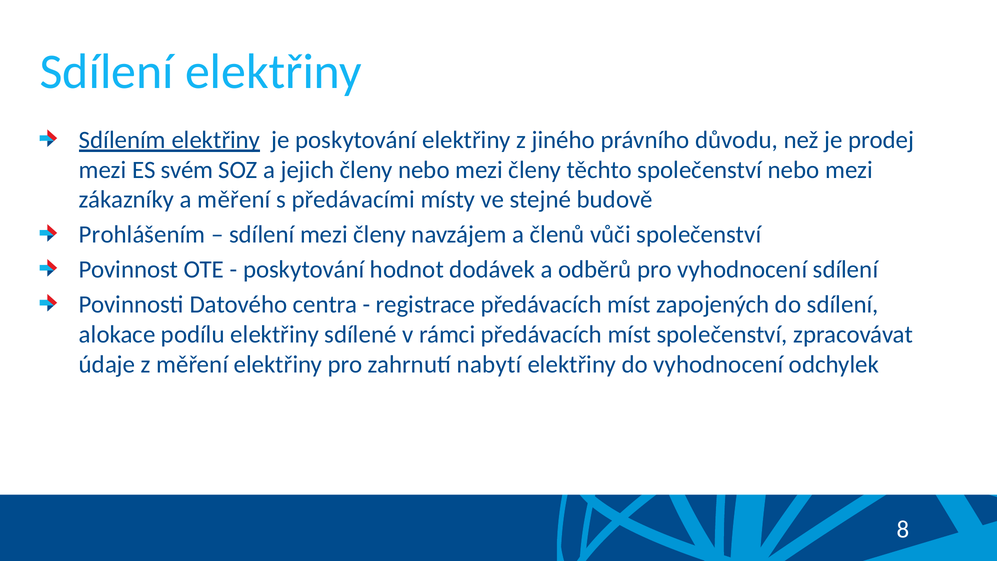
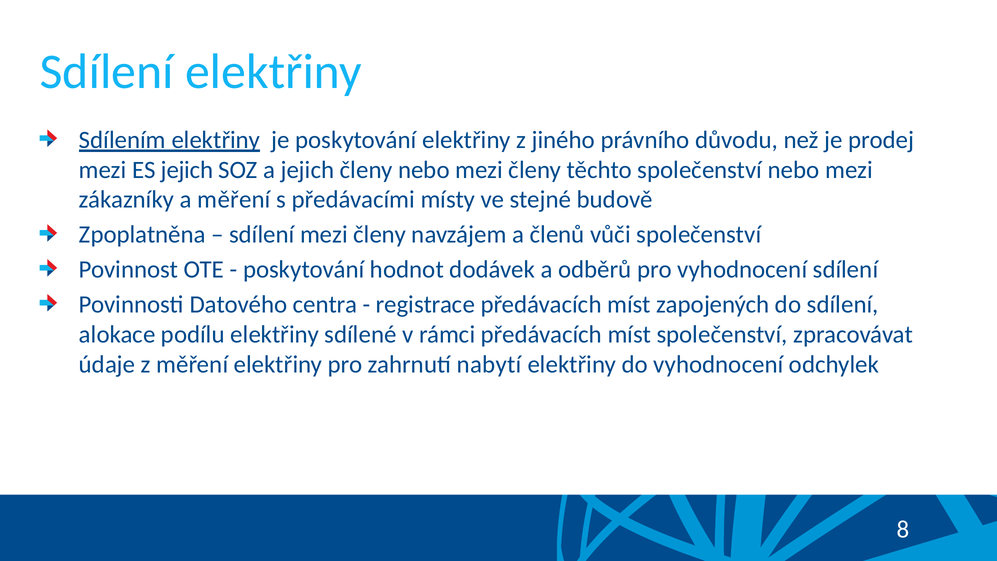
ES svém: svém -> jejich (187, 170)
Prohlášením: Prohlášením -> Zpoplatněna (142, 235)
